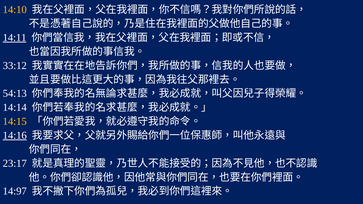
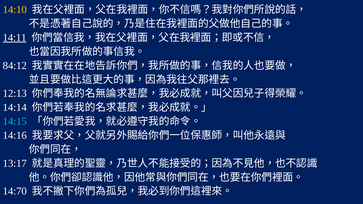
33:12: 33:12 -> 84:12 (15, 66)
54:13: 54:13 -> 12:13 (15, 94)
14:15 colour: yellow -> light blue (15, 122)
14:16 underline: present -> none (15, 136)
23:17: 23:17 -> 13:17 (15, 163)
14:97: 14:97 -> 14:70 (15, 191)
